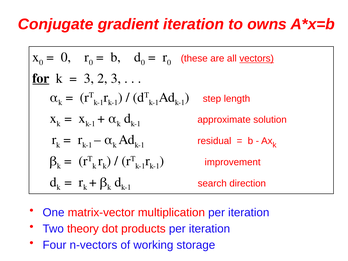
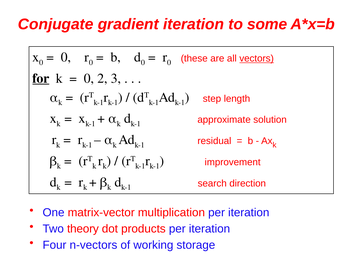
owns: owns -> some (267, 24)
3: 3 -> 0 (89, 78)
